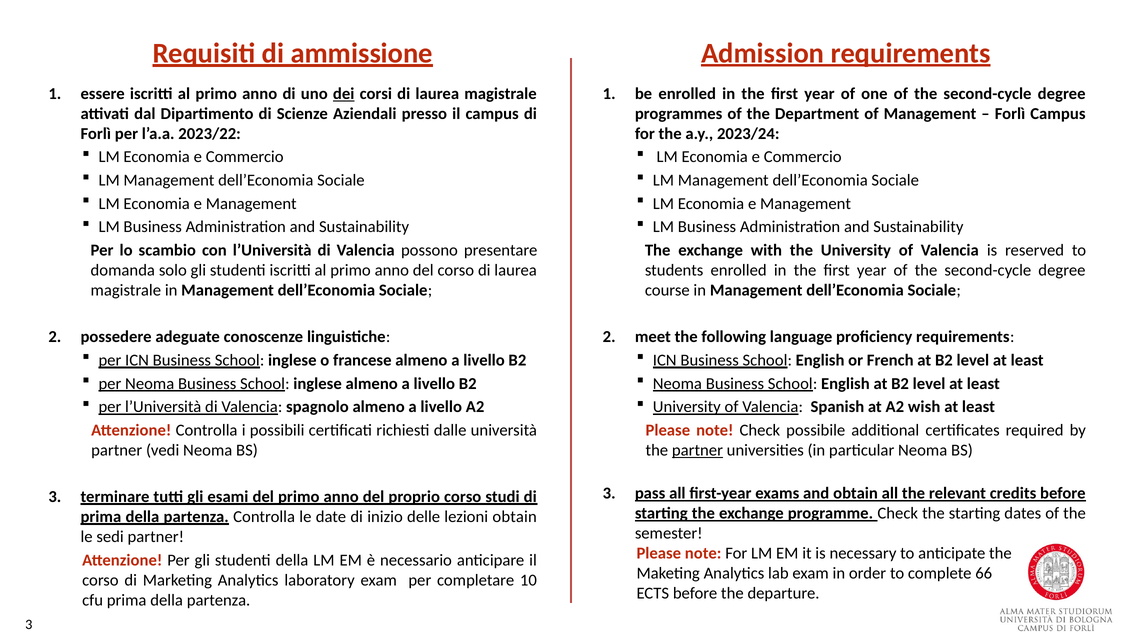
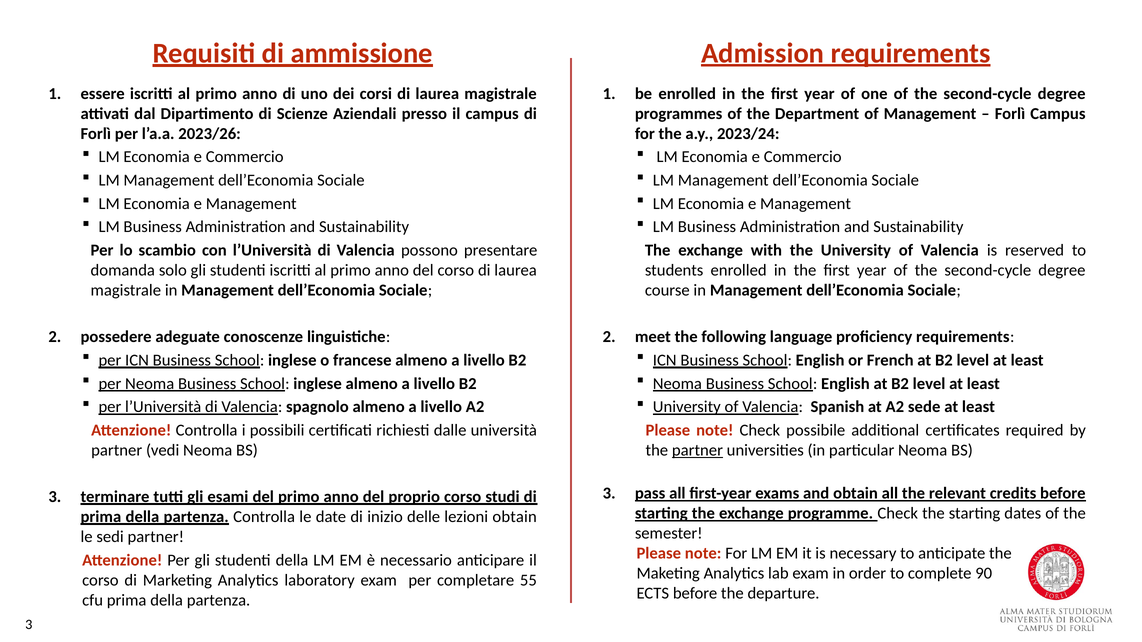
dei underline: present -> none (344, 94)
2023/22: 2023/22 -> 2023/26 (210, 134)
wish: wish -> sede (924, 407)
66: 66 -> 90 (984, 574)
10: 10 -> 55 (528, 580)
